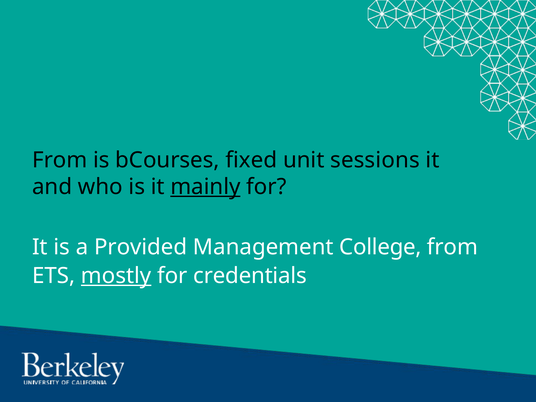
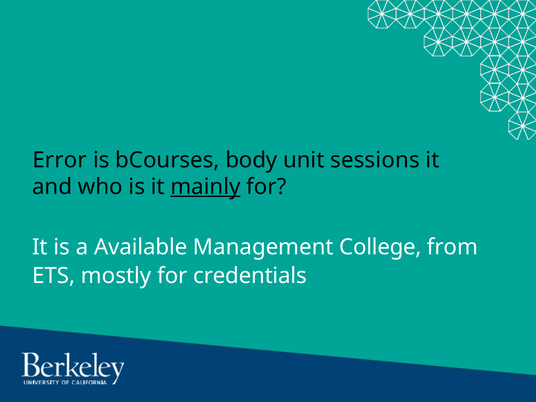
From: From -> Error (60, 160)
fixed: fixed -> body (251, 160)
Provided: Provided -> Available (141, 247)
mostly underline: present -> none (116, 276)
